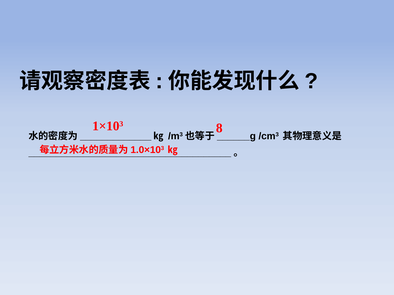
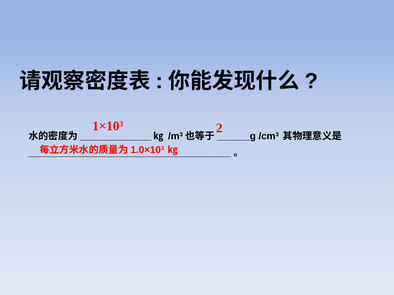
8: 8 -> 2 (219, 128)
